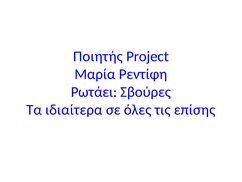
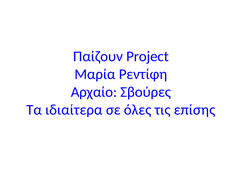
Ποιητής: Ποιητής -> Παίζουν (98, 56)
Ρωτάει: Ρωτάει -> Αρχαίο (94, 92)
